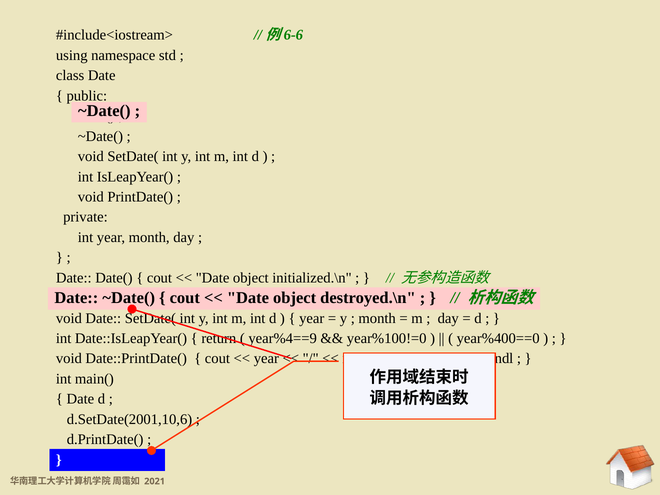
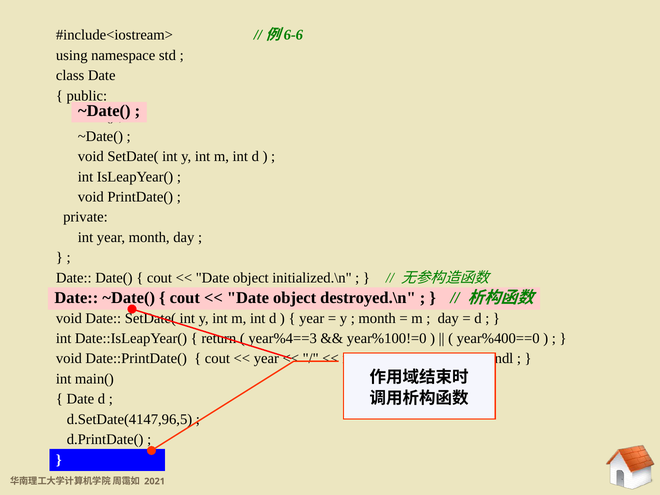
year%4==9: year%4==9 -> year%4==3 (283, 338)
d.SetDate(2001,10,6: d.SetDate(2001,10,6 -> d.SetDate(4147,96,5 (130, 419)
